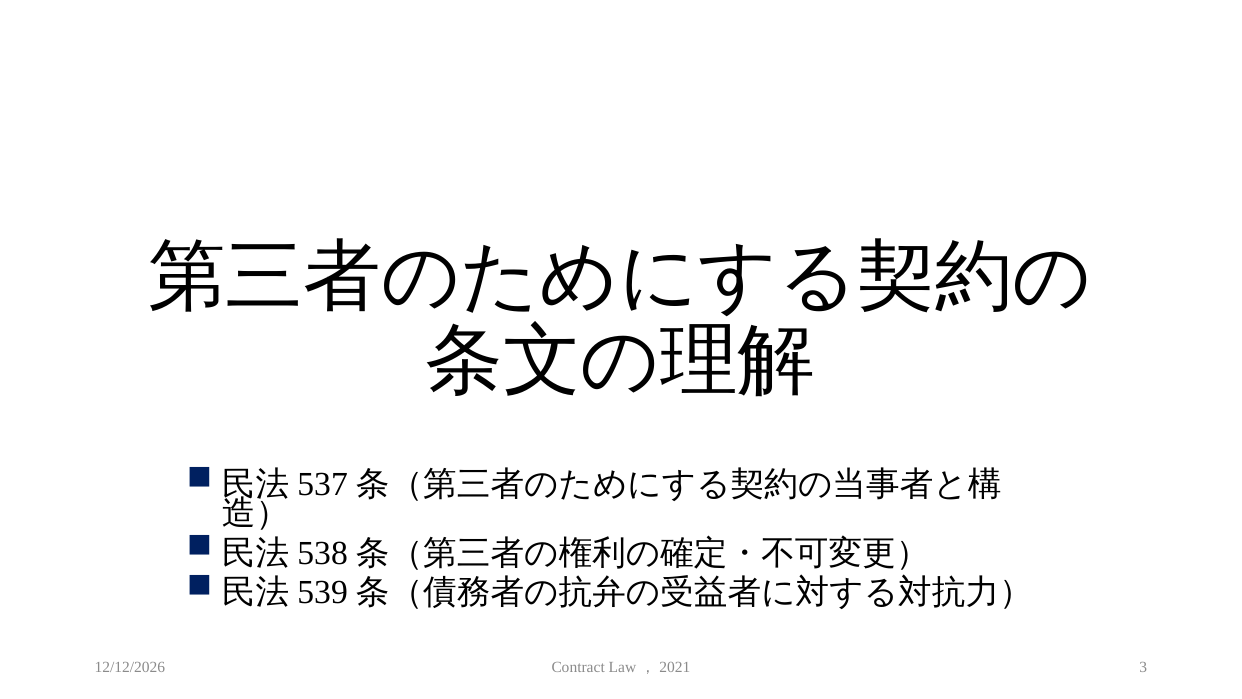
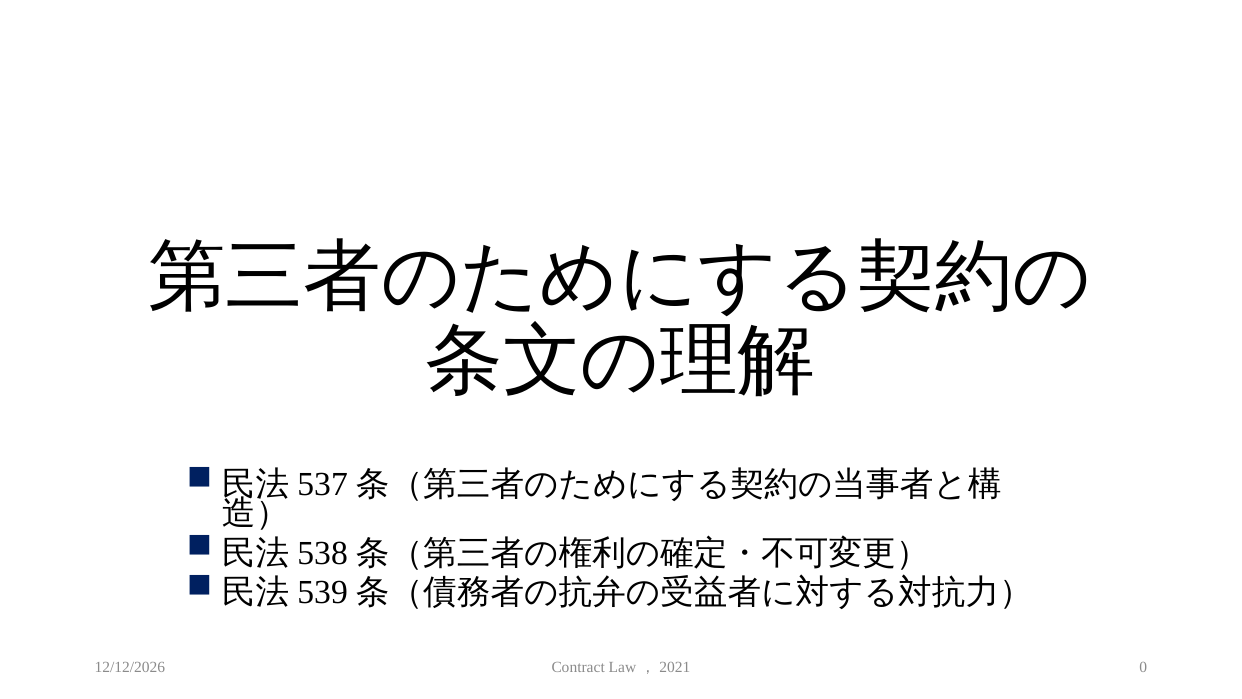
3: 3 -> 0 (1143, 667)
